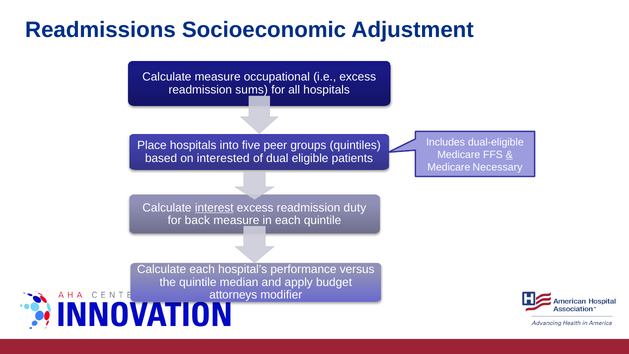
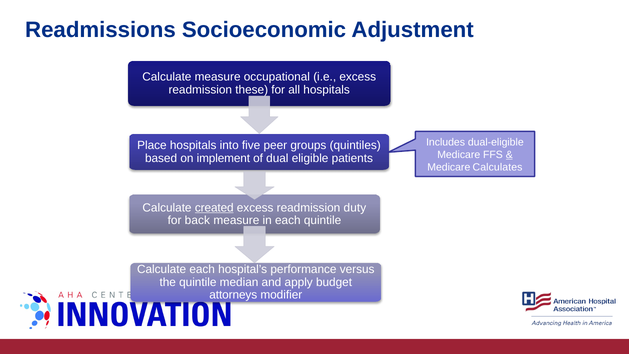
sums: sums -> these (252, 90)
interested: interested -> implement (223, 158)
Necessary: Necessary -> Calculates (498, 167)
interest: interest -> created (214, 208)
